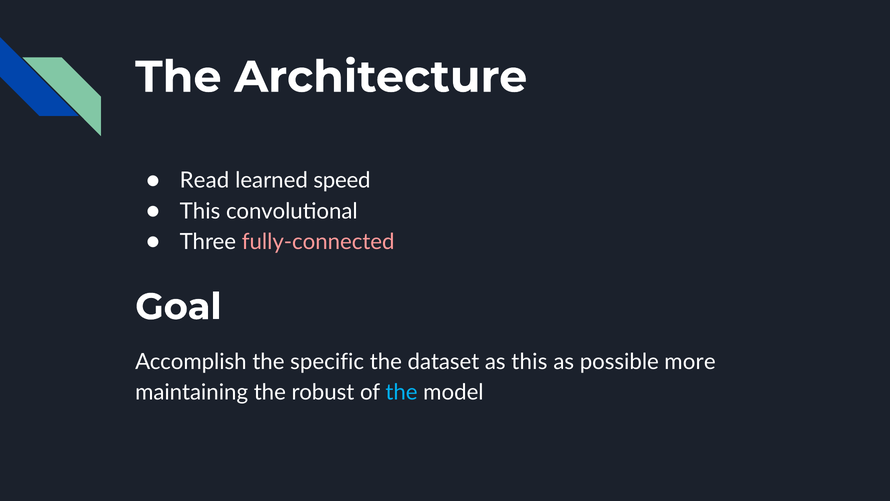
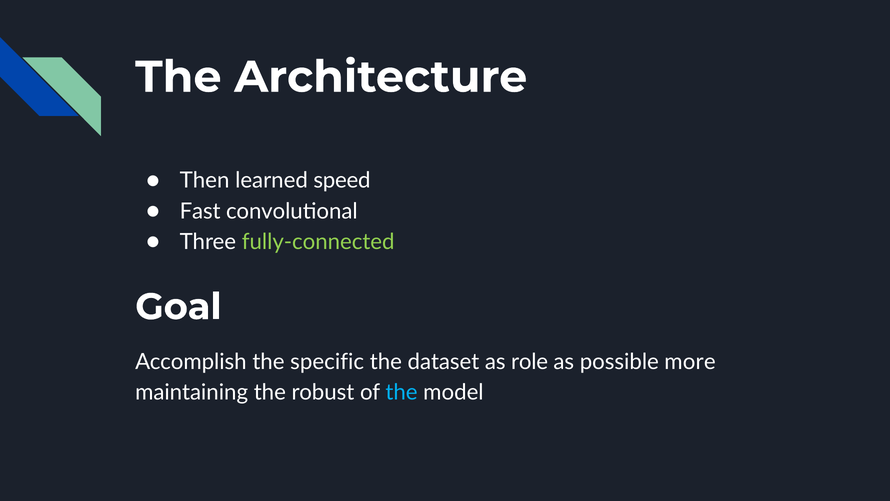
Read: Read -> Then (205, 180)
This: This -> Fast (200, 211)
fully-connected colour: pink -> light green (318, 242)
as this: this -> role (530, 362)
